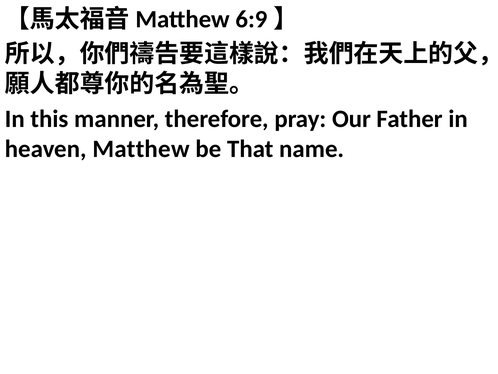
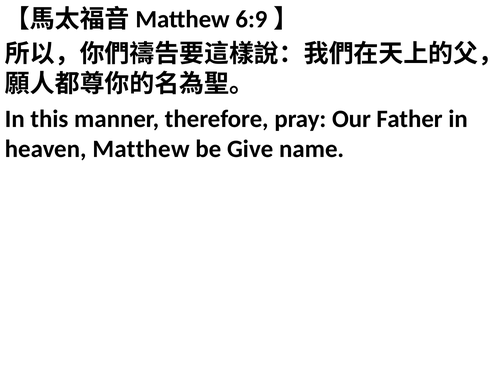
That: That -> Give (250, 149)
